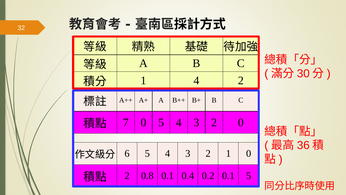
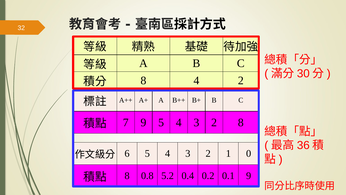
1: 1 -> 8 (143, 80)
7 0: 0 -> 9 (143, 122)
2 0: 0 -> 8 (241, 122)
2: 2 -> 8 (127, 175)
0.8 0.1: 0.1 -> 5.2 (168, 175)
0.1 5: 5 -> 9 (249, 175)
